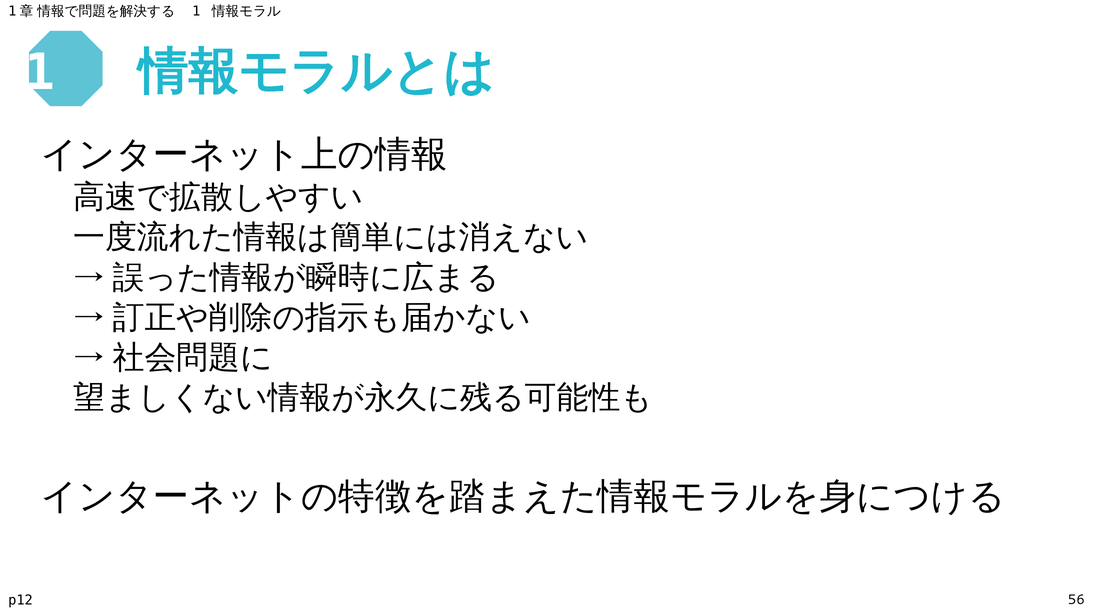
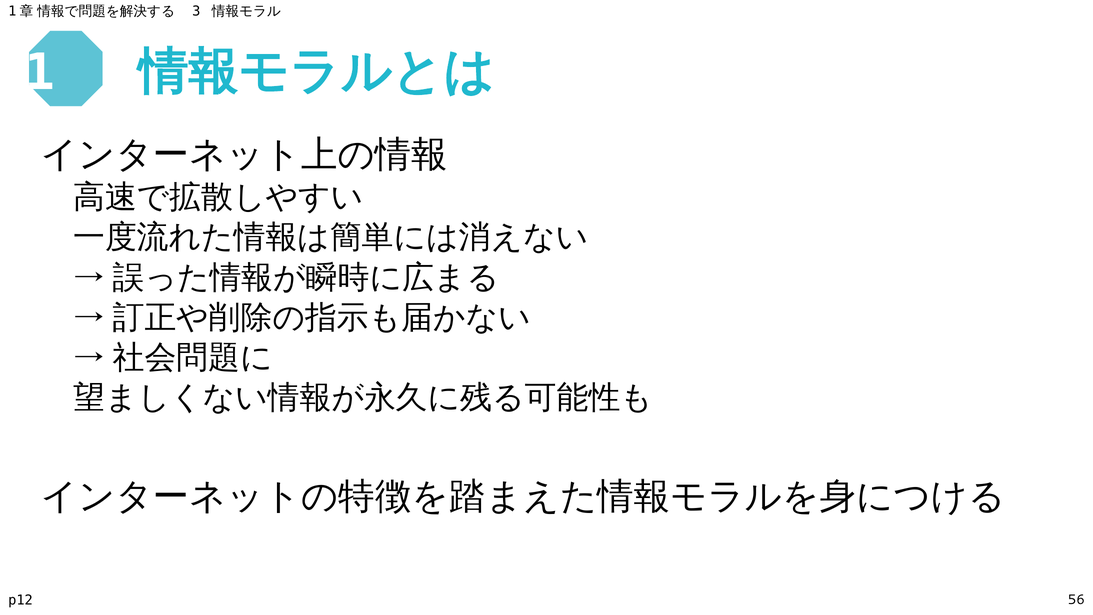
1: 1 -> 3 (196, 11)
